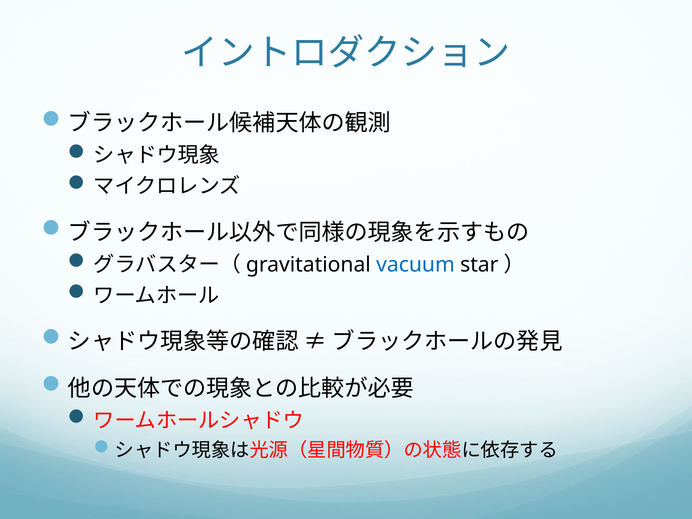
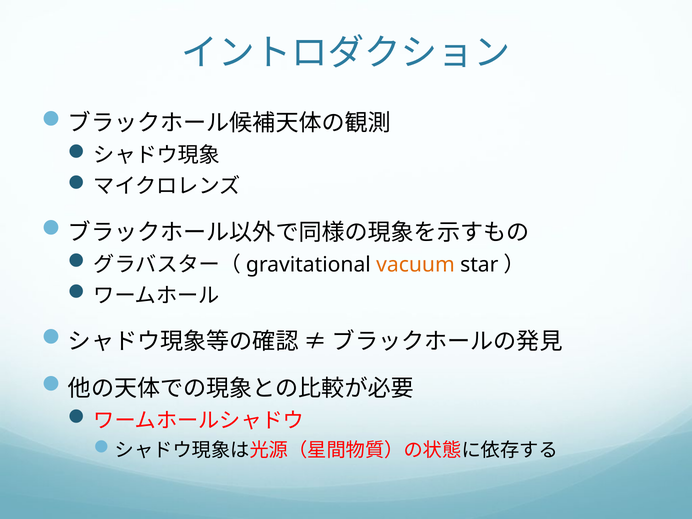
vacuum colour: blue -> orange (415, 265)
